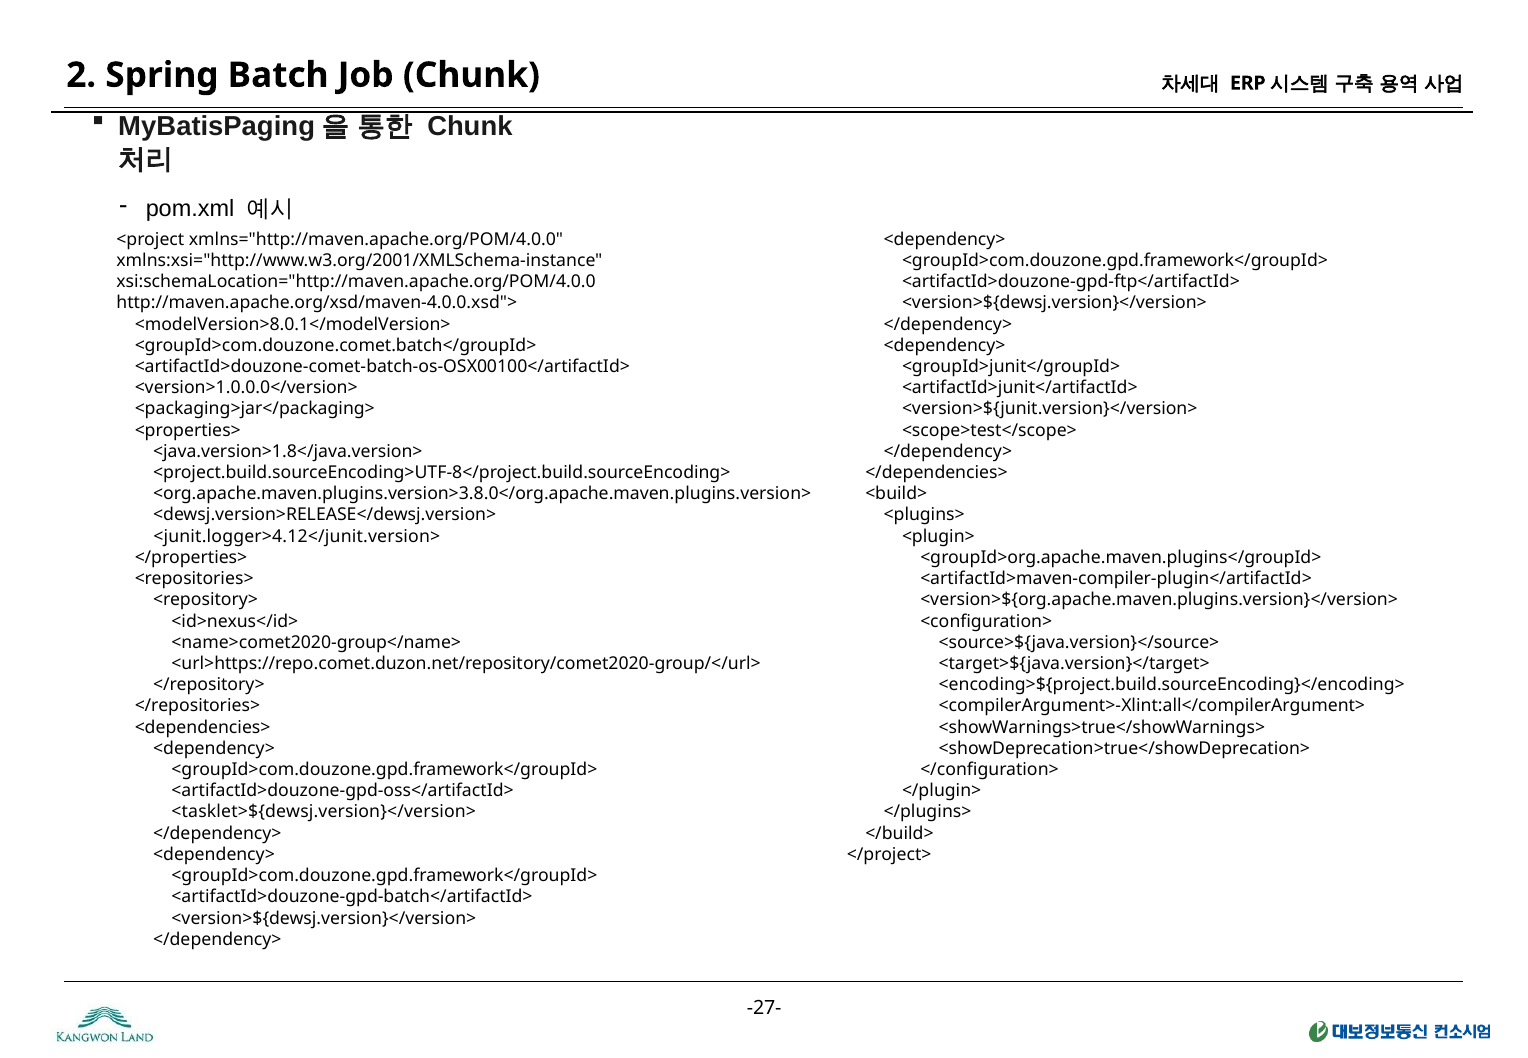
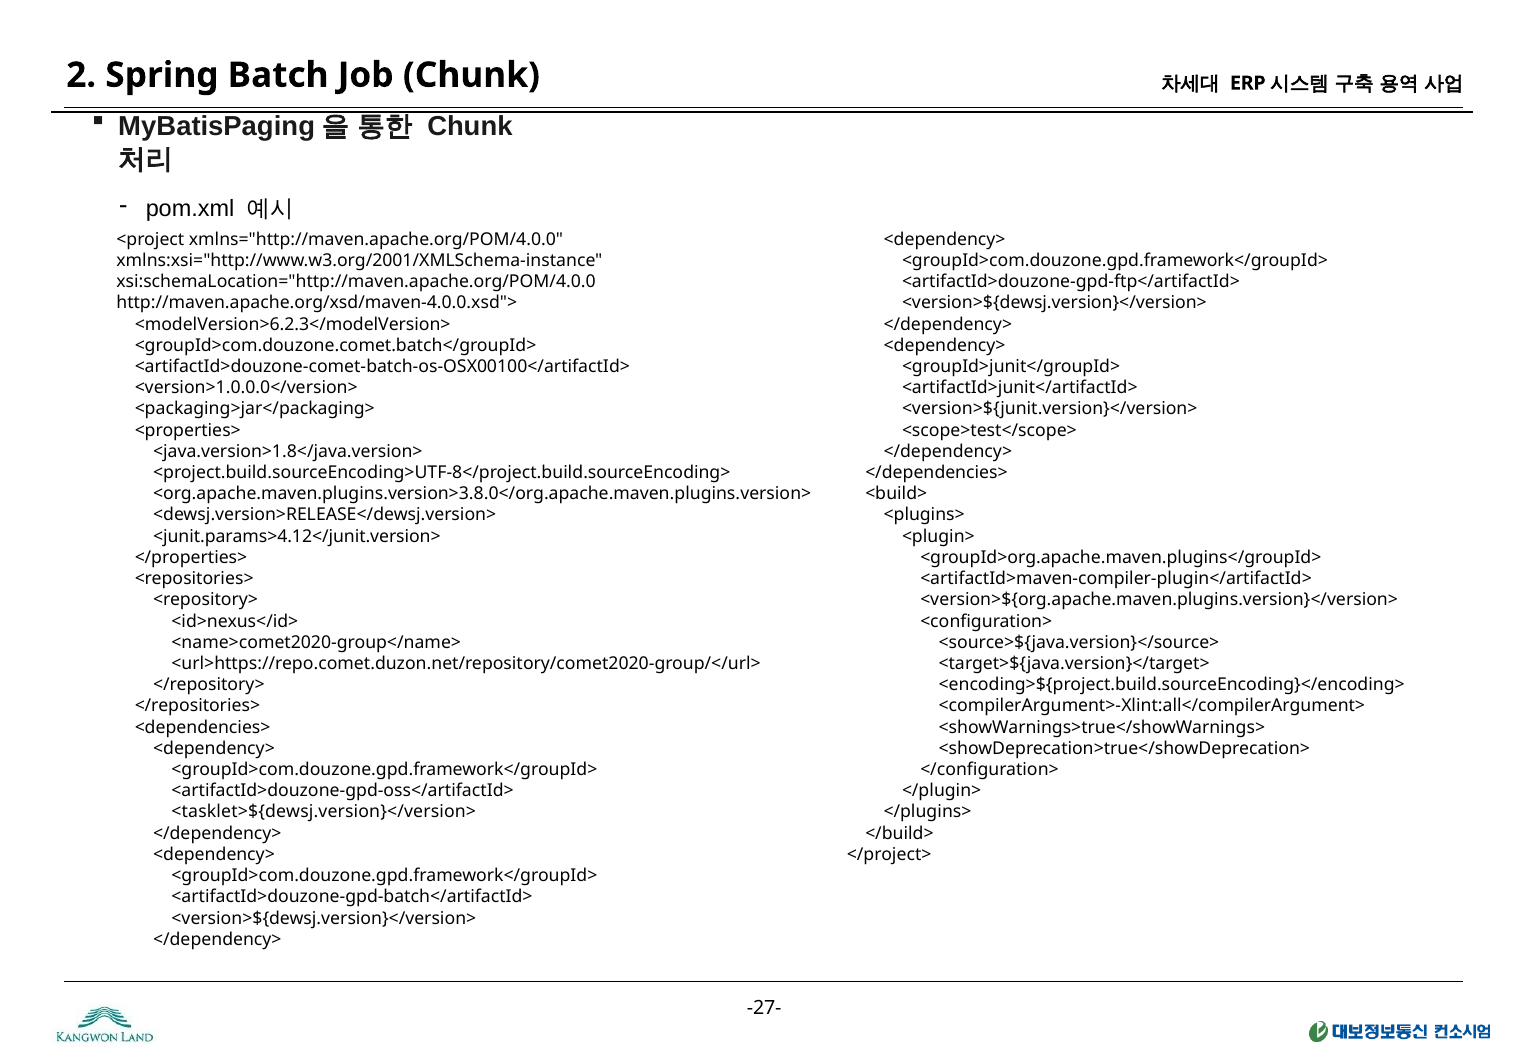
<modelVersion>8.0.1</modelVersion>: <modelVersion>8.0.1</modelVersion> -> <modelVersion>6.2.3</modelVersion> (293, 324)
<junit.logger>4.12</junit.version>: <junit.logger>4.12</junit.version> -> <junit.params>4.12</junit.version> (297, 536)
